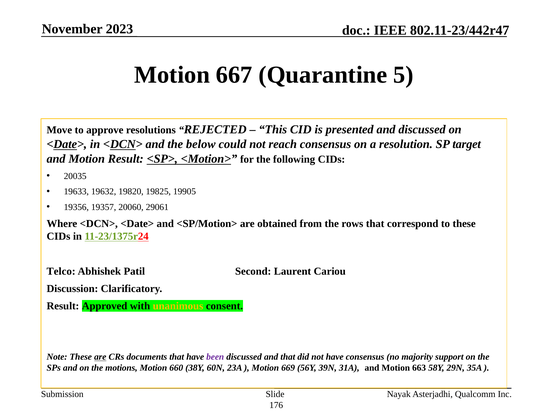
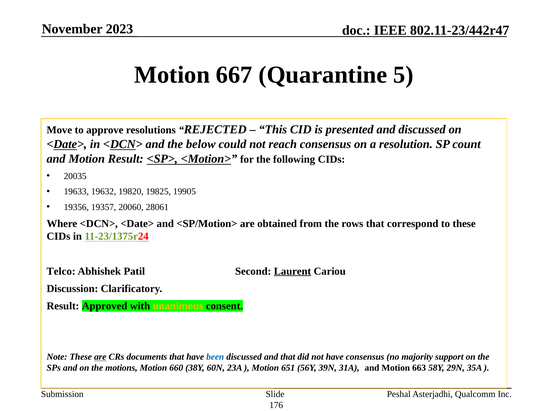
target: target -> count (467, 144)
29061: 29061 -> 28061 (157, 207)
Laurent underline: none -> present (292, 271)
been colour: purple -> blue (215, 357)
669: 669 -> 651 (288, 368)
Nayak: Nayak -> Peshal (399, 394)
